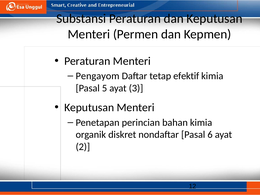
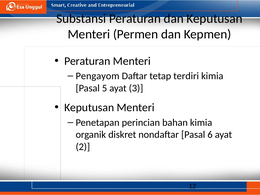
efektif: efektif -> terdiri (186, 76)
